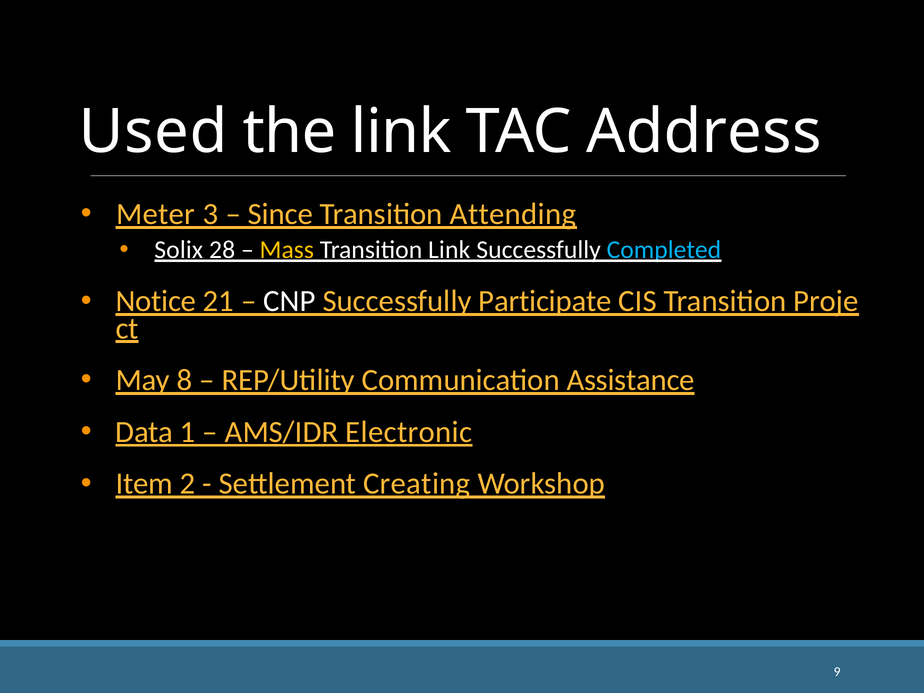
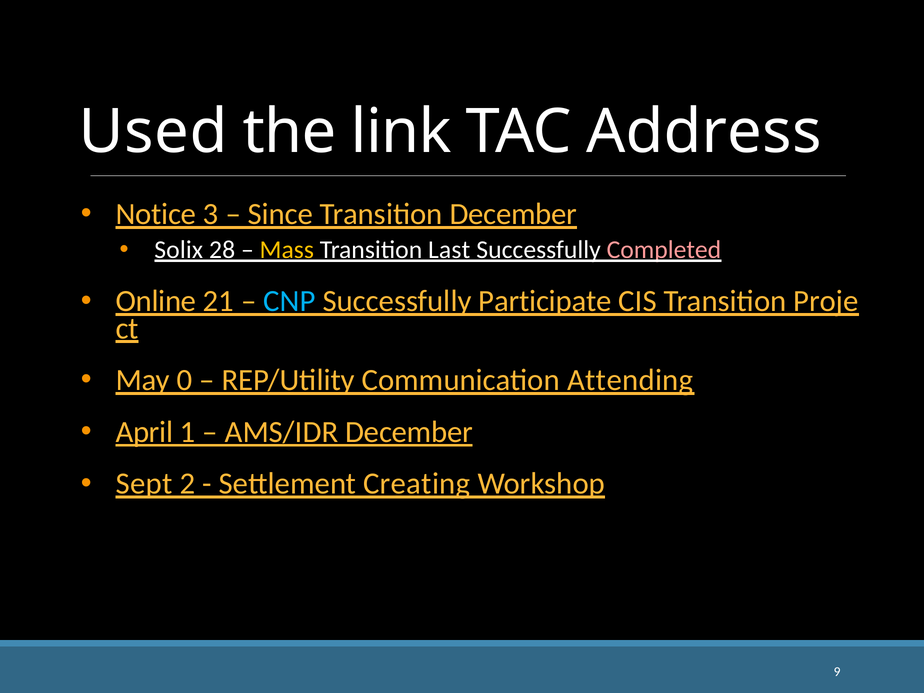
Meter: Meter -> Notice (156, 214)
Transition Attending: Attending -> December (513, 214)
Transition Link: Link -> Last (449, 250)
Completed colour: light blue -> pink (664, 250)
Notice: Notice -> Online (156, 301)
CNP colour: white -> light blue (289, 301)
8: 8 -> 0 (185, 380)
Assistance: Assistance -> Attending (630, 380)
Data: Data -> April (144, 432)
AMS/IDR Electronic: Electronic -> December (409, 432)
Item: Item -> Sept (144, 484)
